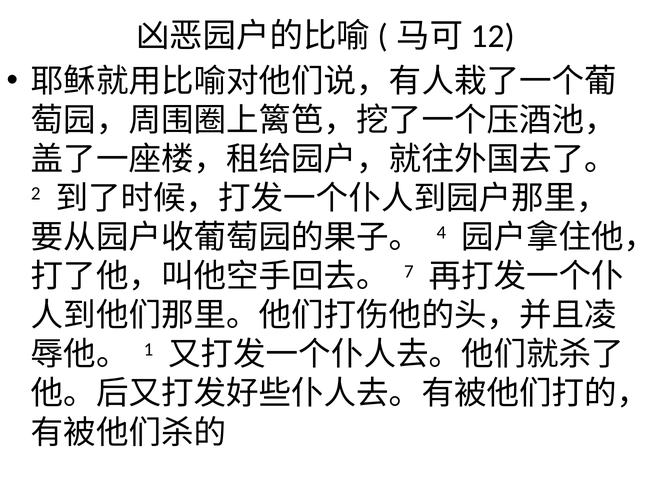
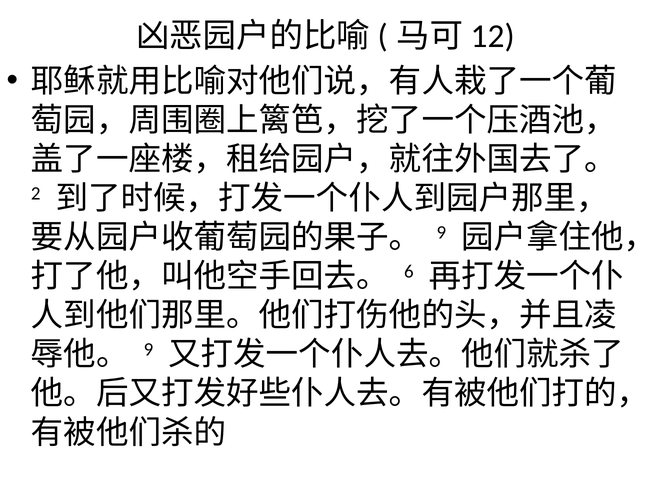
4: 4 -> 9 (441, 233)
7: 7 -> 6 (409, 272)
1: 1 -> 9 (148, 350)
